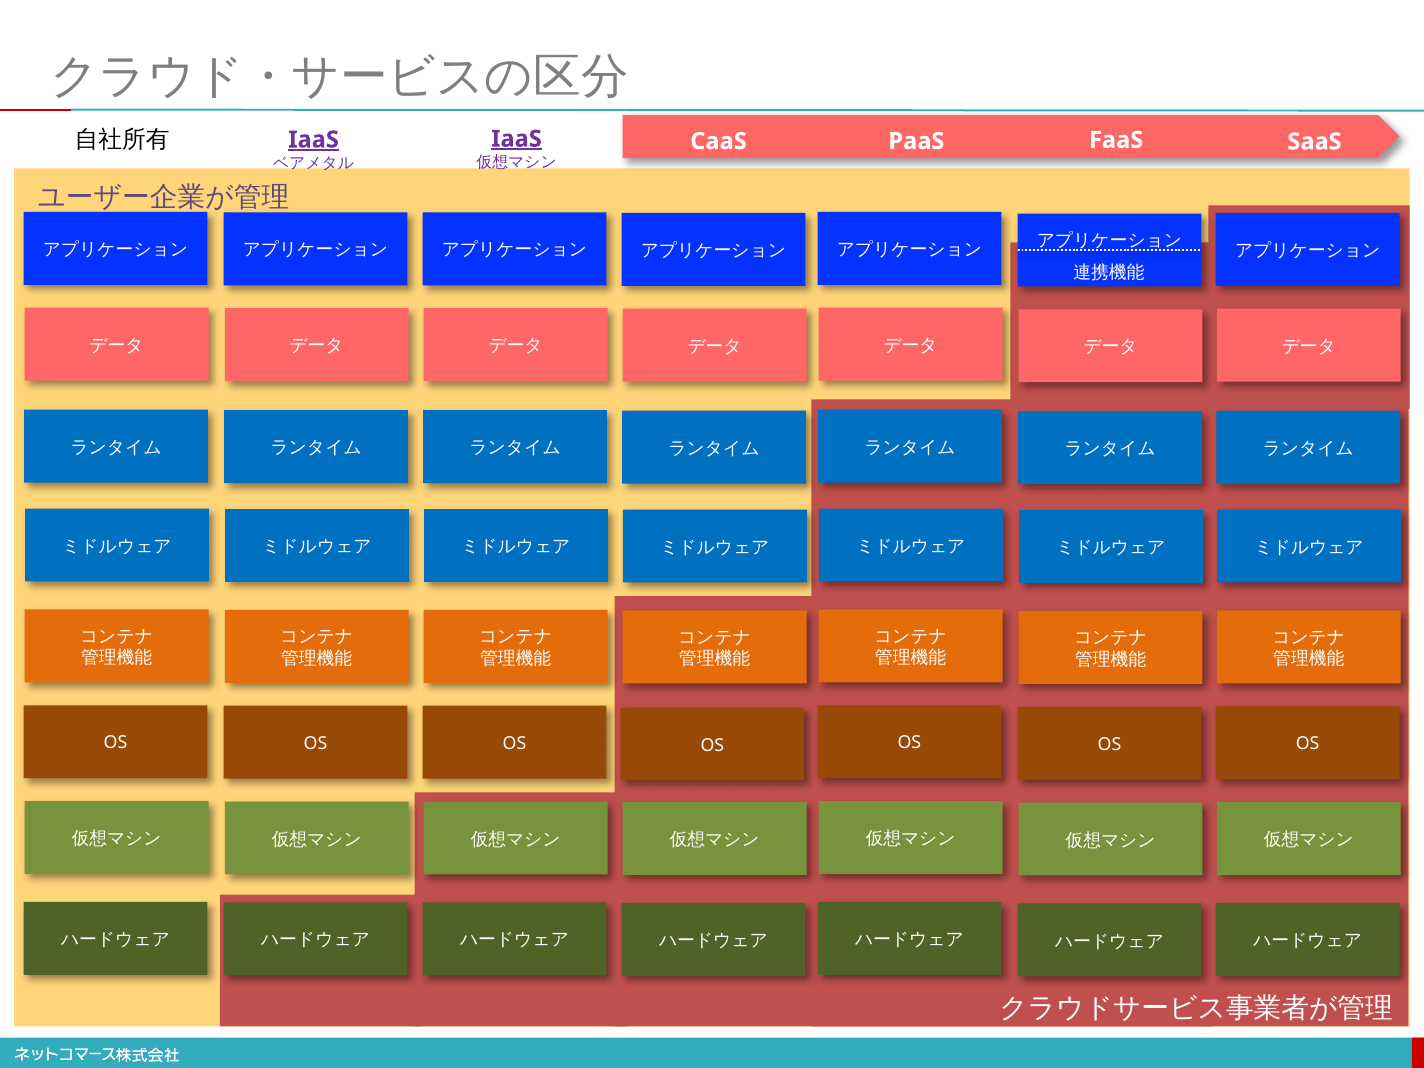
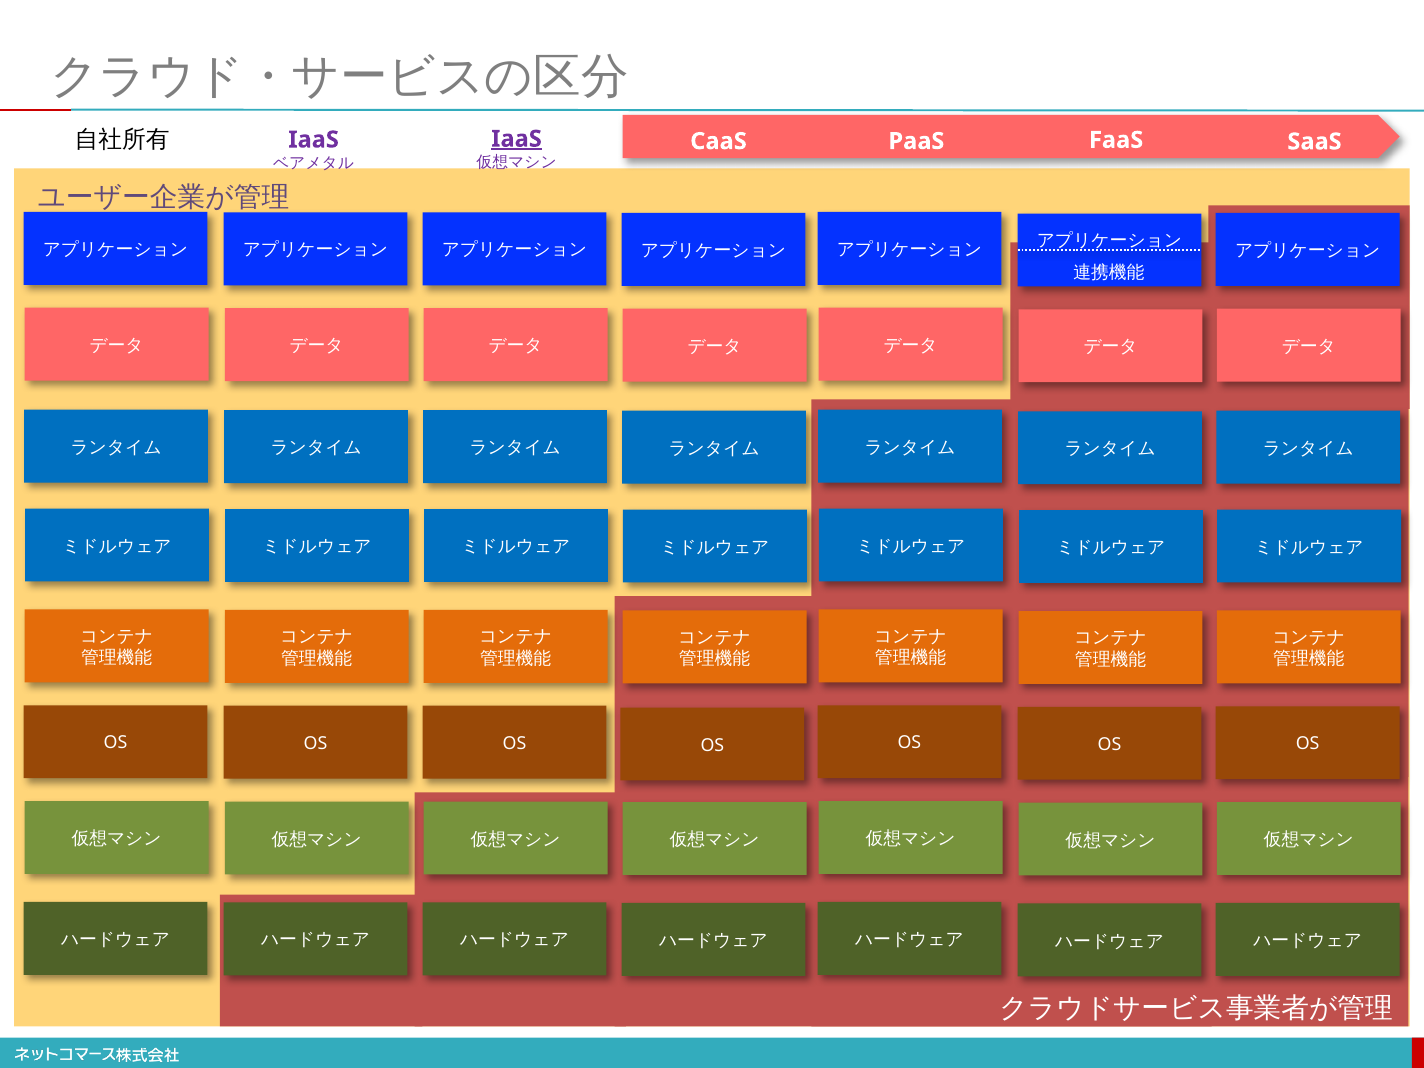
IaaS underline: present -> none (314, 140)
